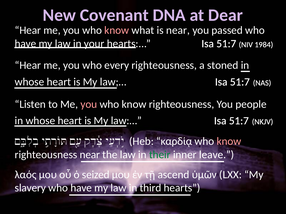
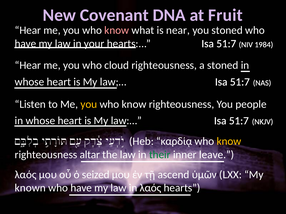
Dear: Dear -> Fruit (225, 15)
you passed: passed -> stoned (227, 30)
every: every -> cloud (117, 65)
you colour: pink -> yellow (89, 104)
know colour: pink -> yellow (229, 142)
righteousness near: near -> altar (90, 155)
slavery: slavery -> known (30, 188)
in third: third -> λαός (151, 188)
